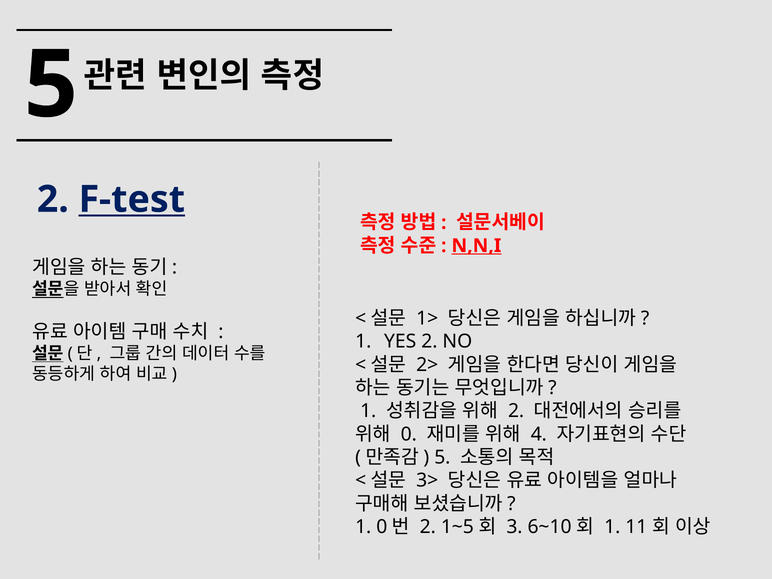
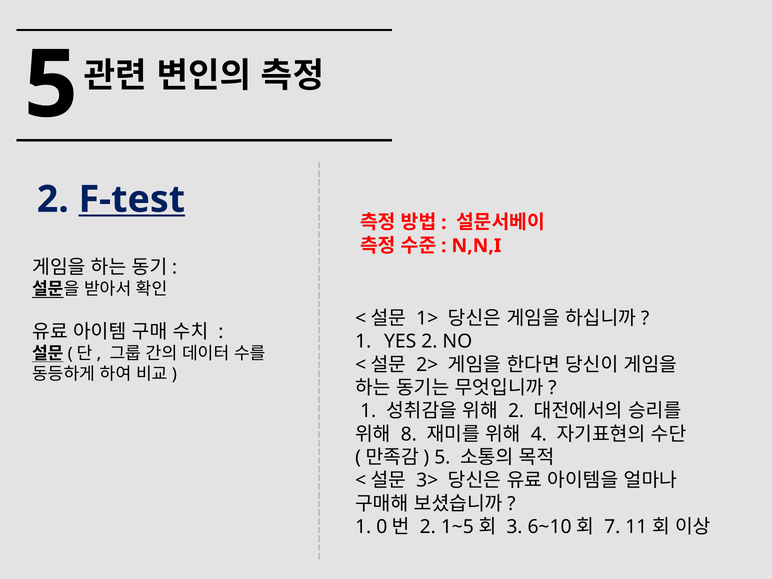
N,N,I underline: present -> none (476, 246)
0: 0 -> 8 (409, 434)
1: 1 -> 7 (612, 527)
